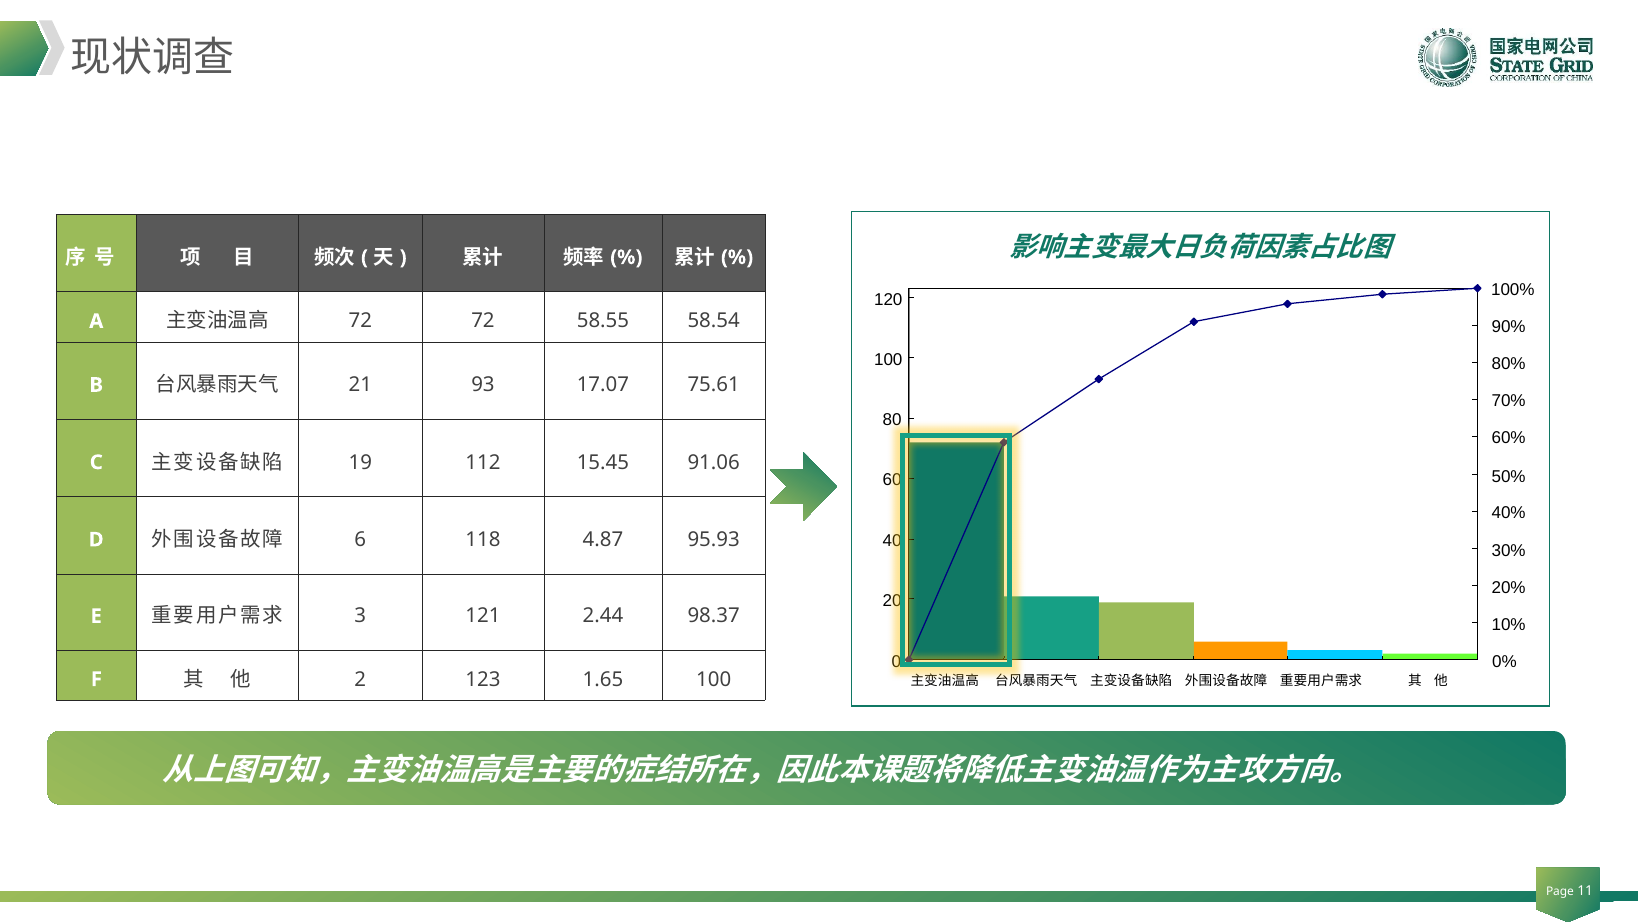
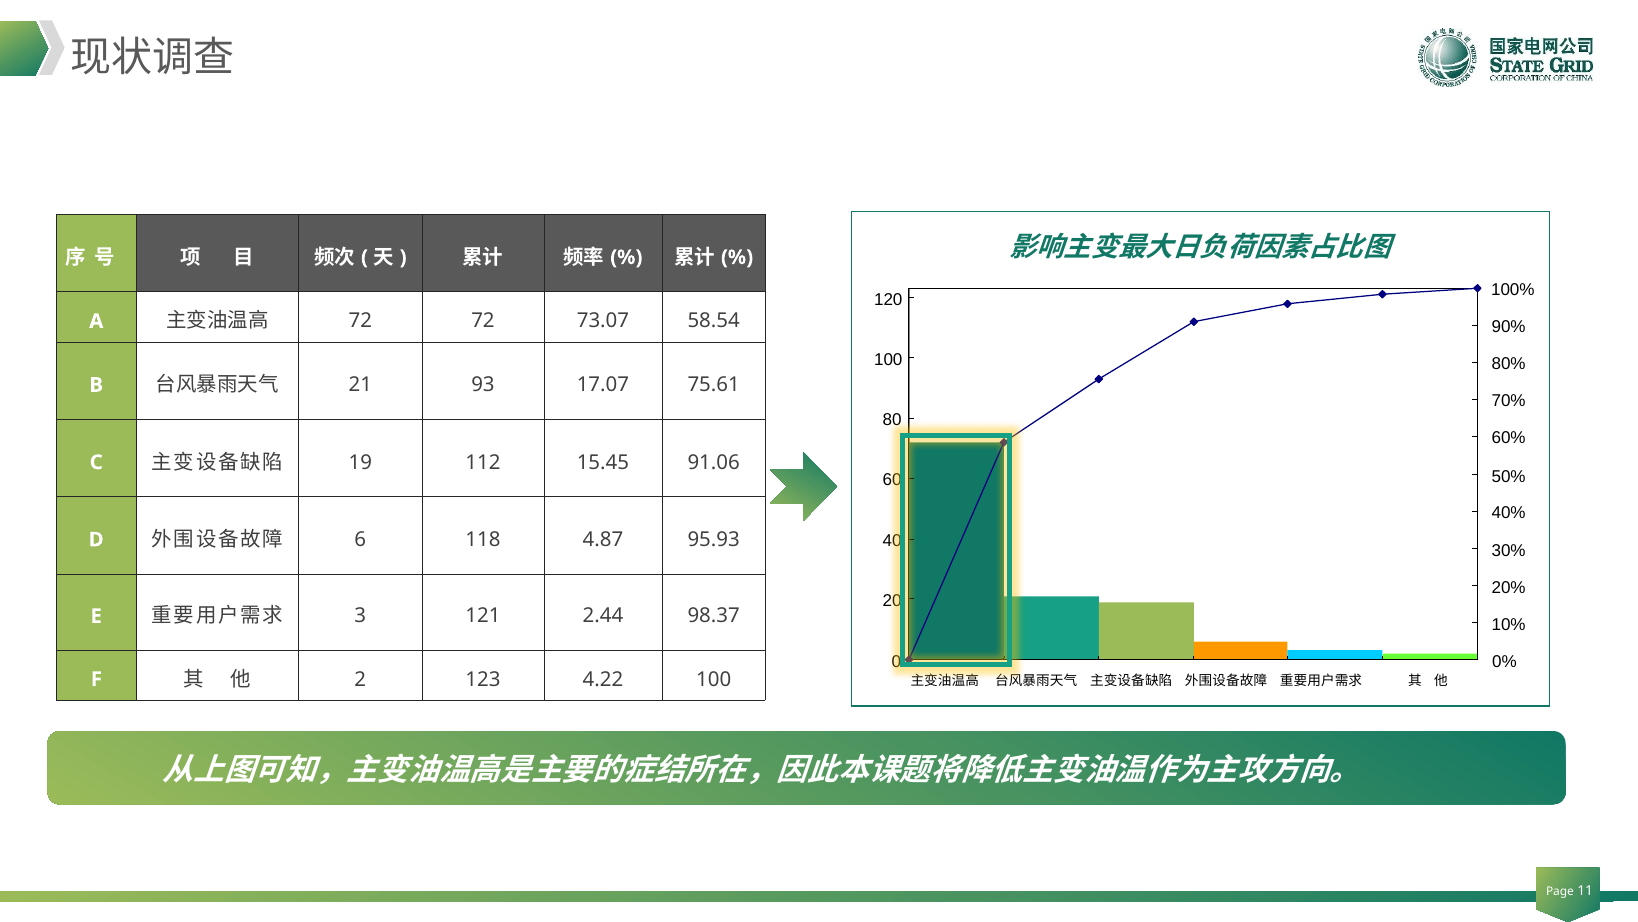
58.55: 58.55 -> 73.07 (603, 321)
1.65: 1.65 -> 4.22 (603, 679)
